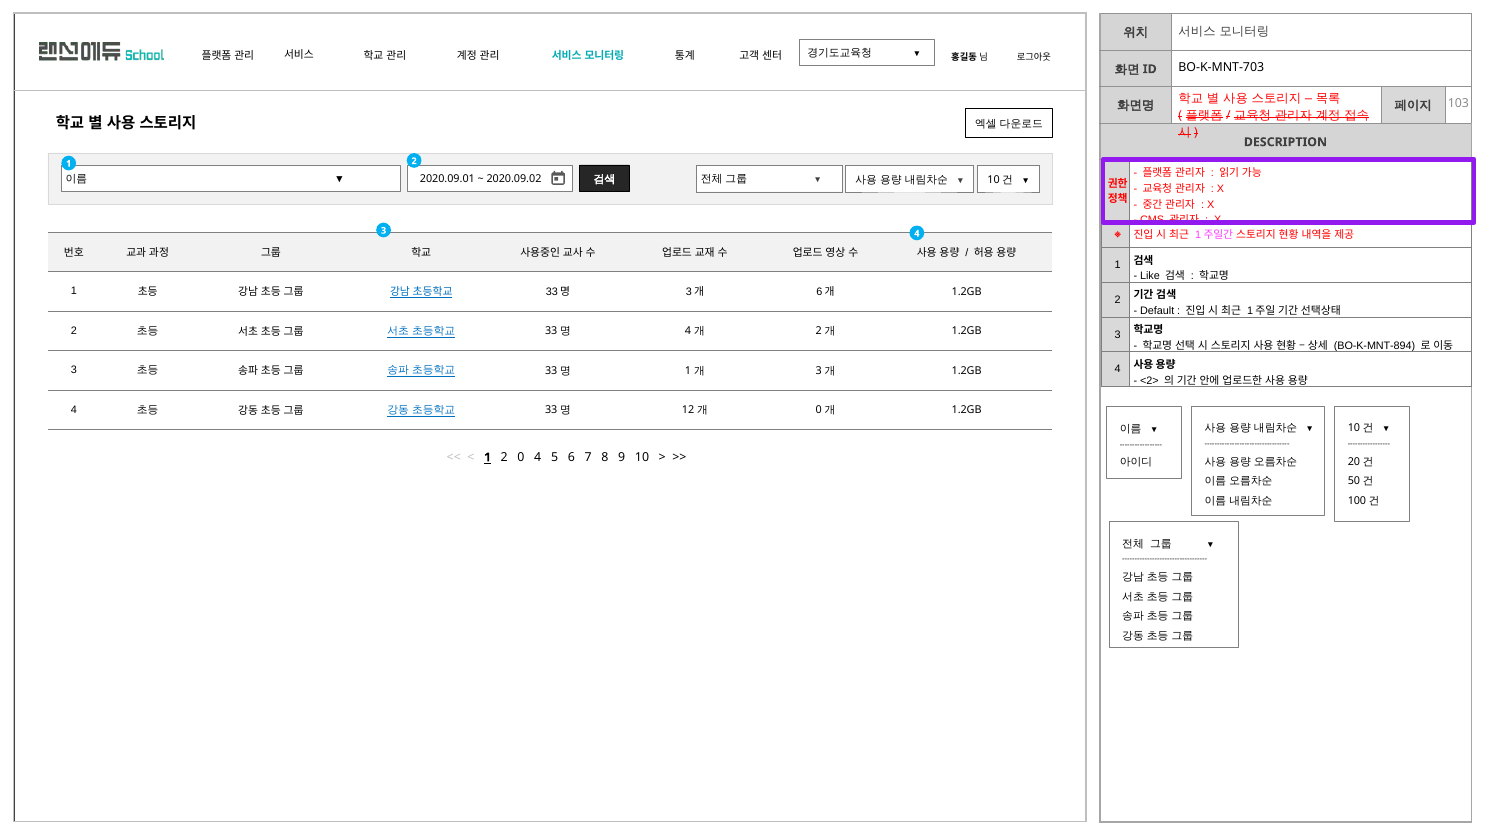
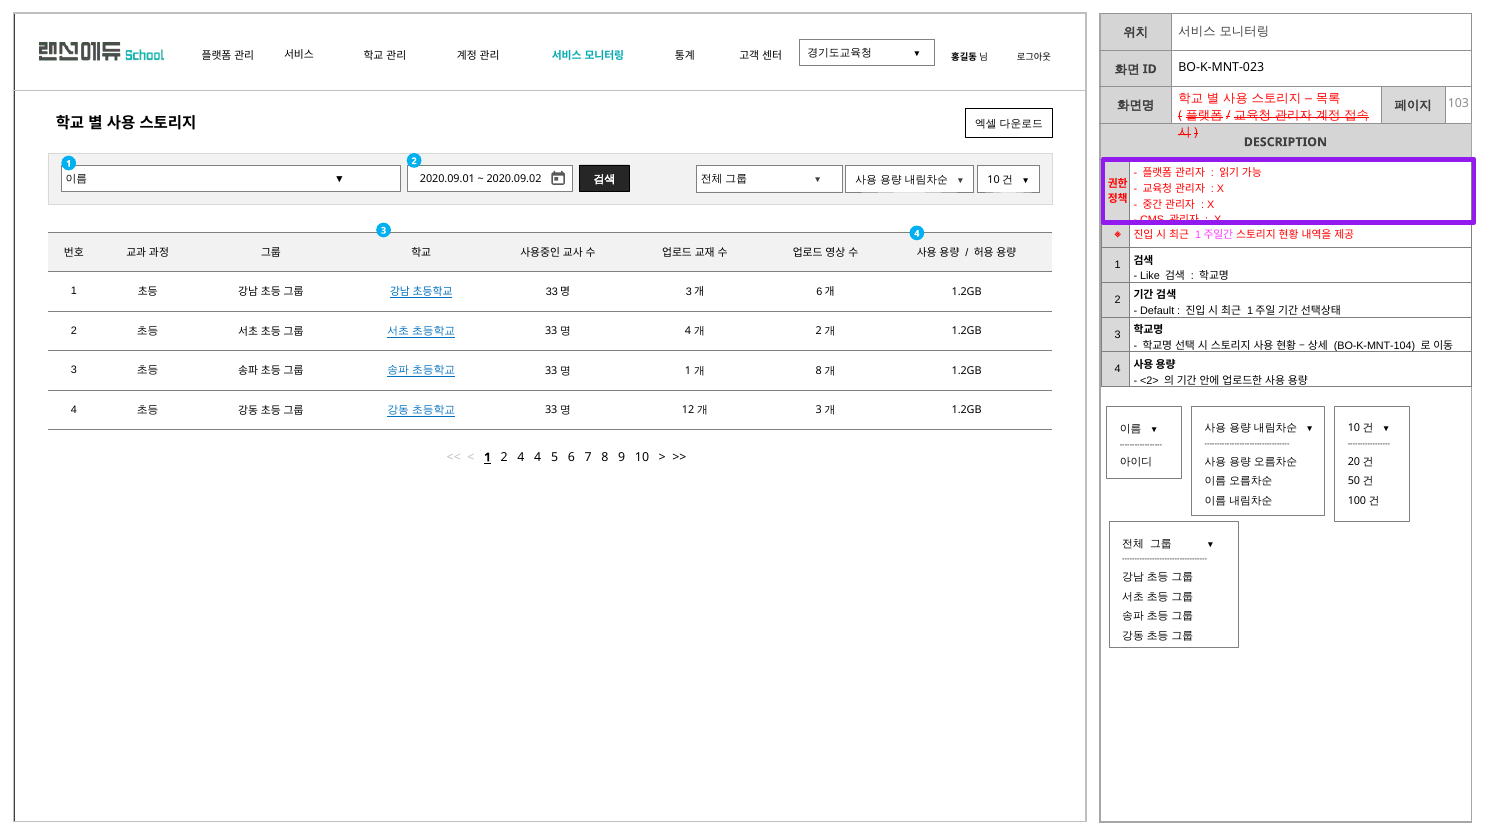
BO-K-MNT-703: BO-K-MNT-703 -> BO-K-MNT-023 (1221, 68)
BO-K-MNT-894: BO-K-MNT-894 -> BO-K-MNT-104 (1375, 346)
3: 3 -> 8 (819, 371)
0: 0 -> 3 (819, 410)
2 0: 0 -> 4 (521, 457)
